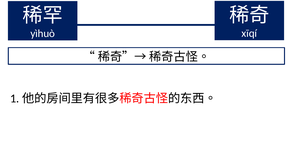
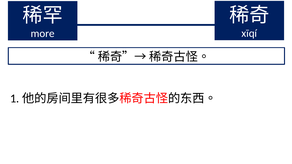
yìhuò: yìhuò -> more (43, 34)
